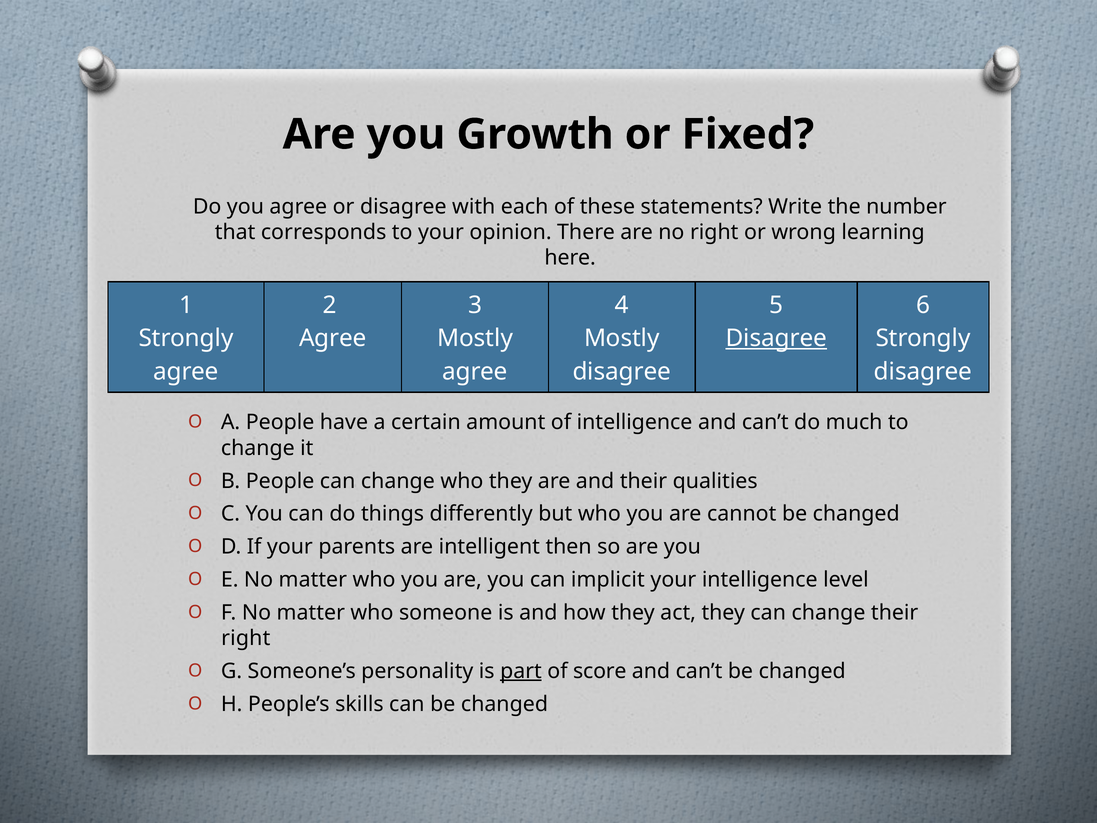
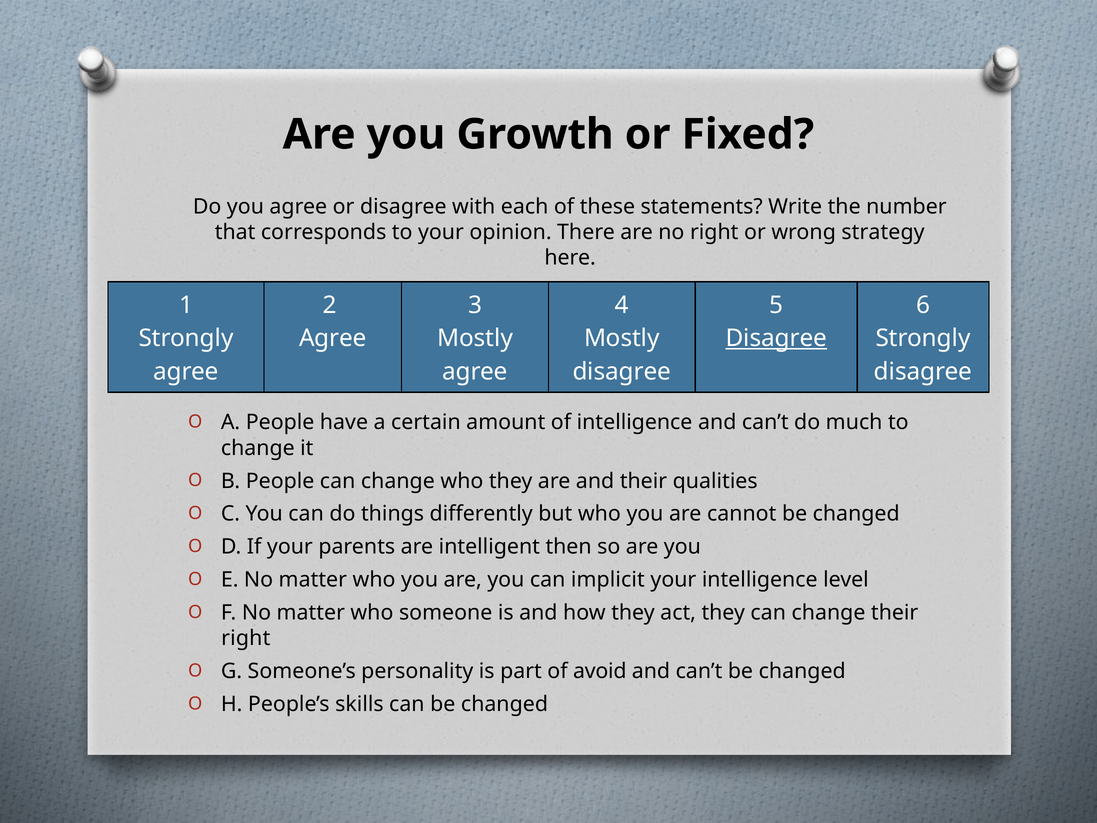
learning: learning -> strategy (883, 232)
part underline: present -> none (521, 671)
score: score -> avoid (600, 671)
